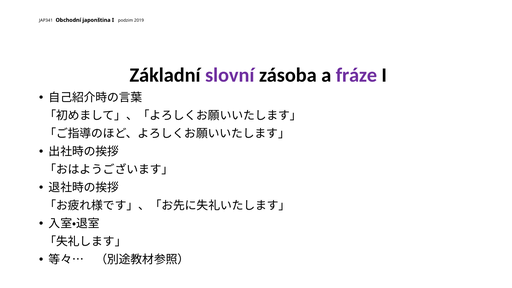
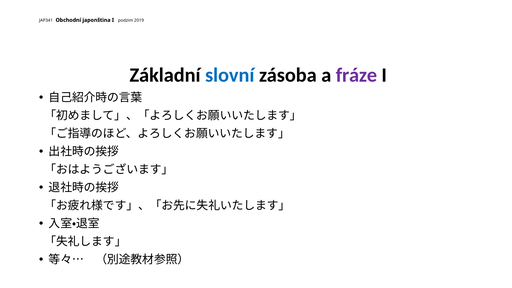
slovní colour: purple -> blue (230, 75)
